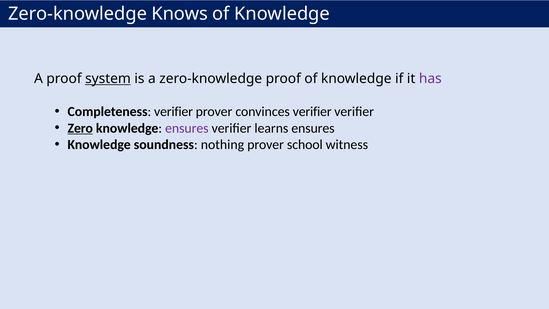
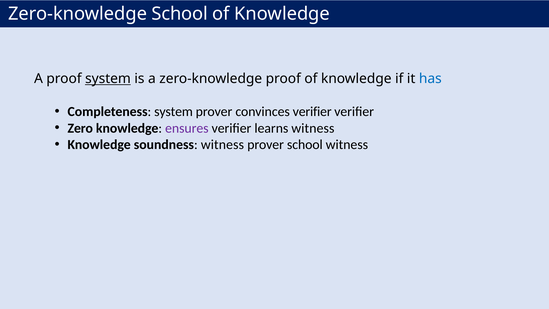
Zero-knowledge Knows: Knows -> School (180, 14)
has colour: purple -> blue (430, 79)
Completeness verifier: verifier -> system (174, 112)
Zero underline: present -> none (80, 128)
learns ensures: ensures -> witness (313, 128)
soundness nothing: nothing -> witness (222, 145)
